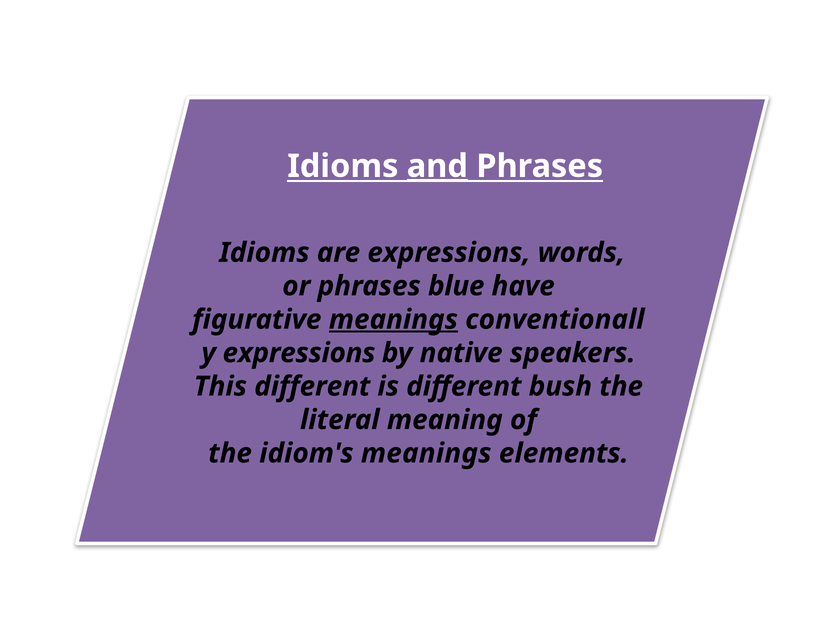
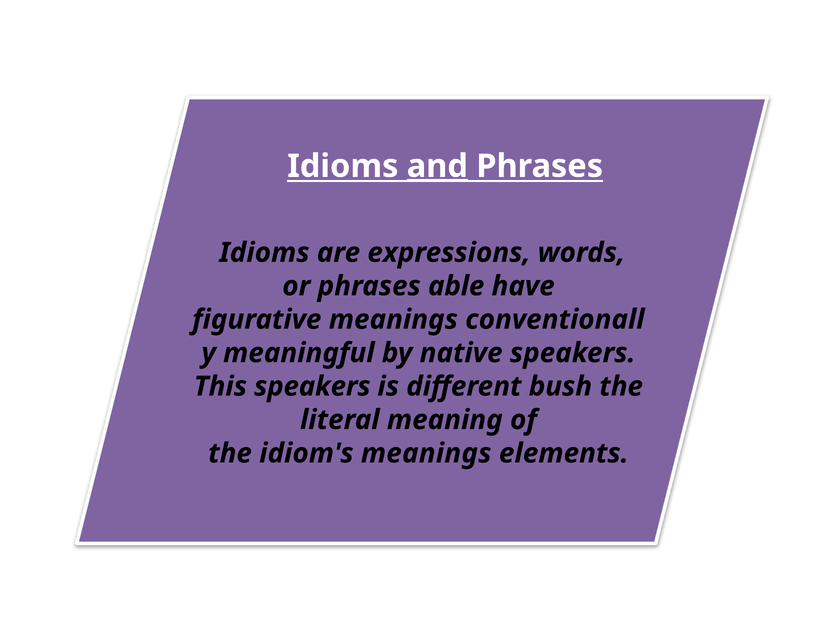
blue: blue -> able (456, 286)
meanings underline: present -> none (393, 320)
expressions: expressions -> meaningful (299, 353)
This different: different -> speakers (312, 387)
